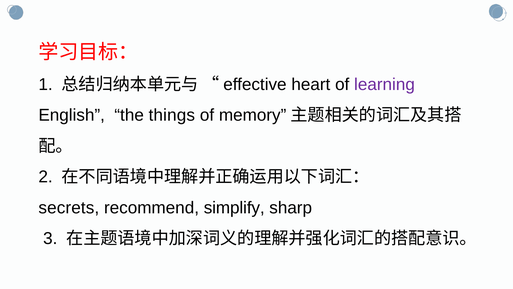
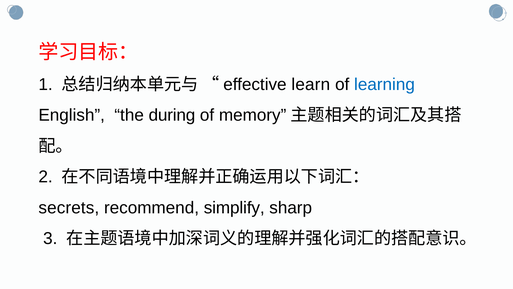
heart: heart -> learn (311, 84)
learning colour: purple -> blue (384, 84)
things: things -> during (172, 115)
